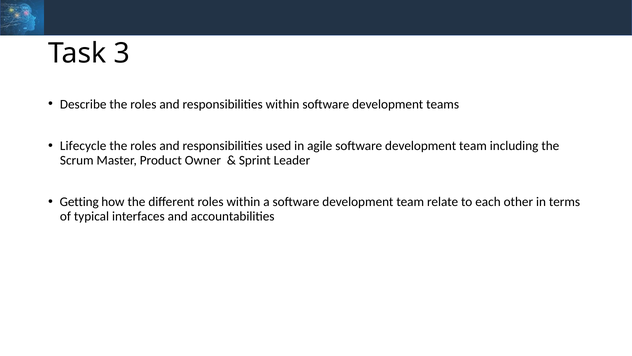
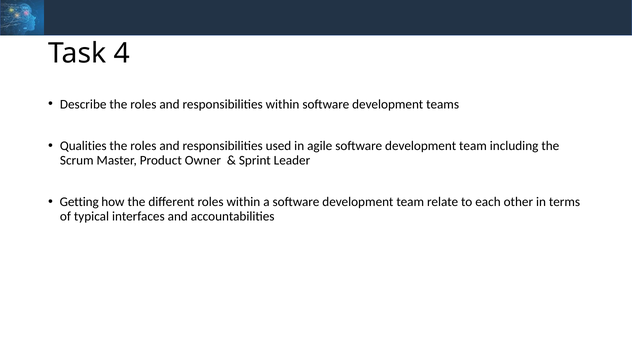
3: 3 -> 4 (122, 53)
Lifecycle: Lifecycle -> Qualities (83, 146)
